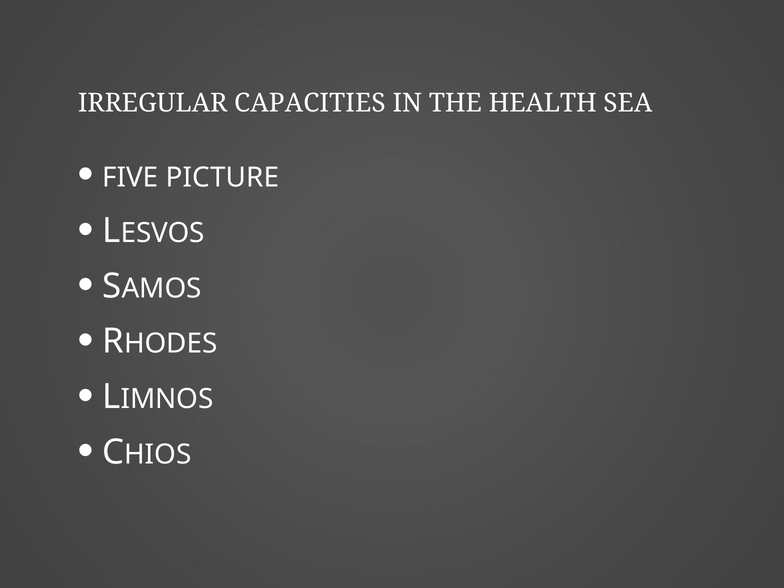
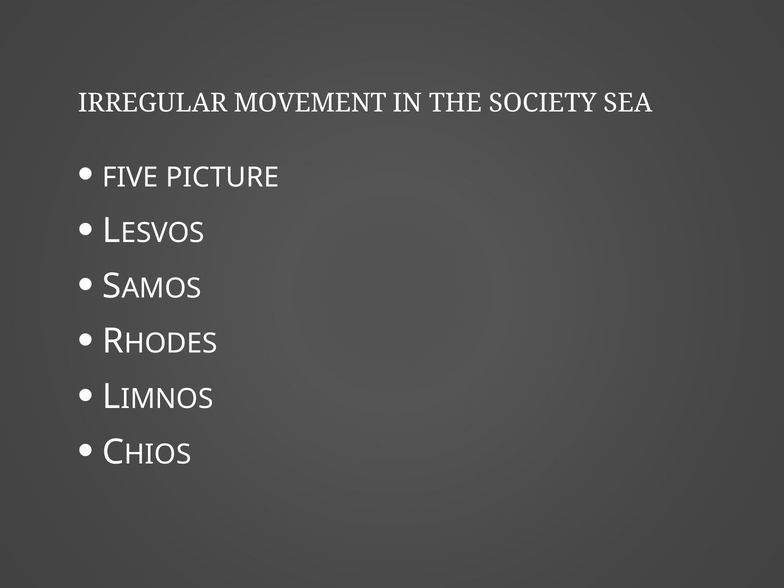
CAPACITIES: CAPACITIES -> MOVEMENT (310, 103)
HEALTH: HEALTH -> SOCIETY (543, 103)
